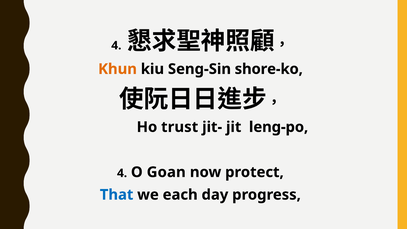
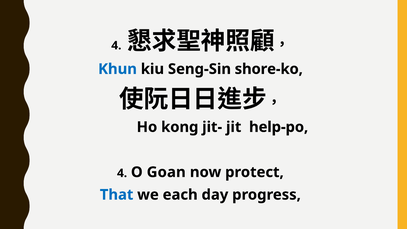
Khun colour: orange -> blue (118, 69)
trust: trust -> kong (180, 127)
leng-po: leng-po -> help-po (279, 127)
